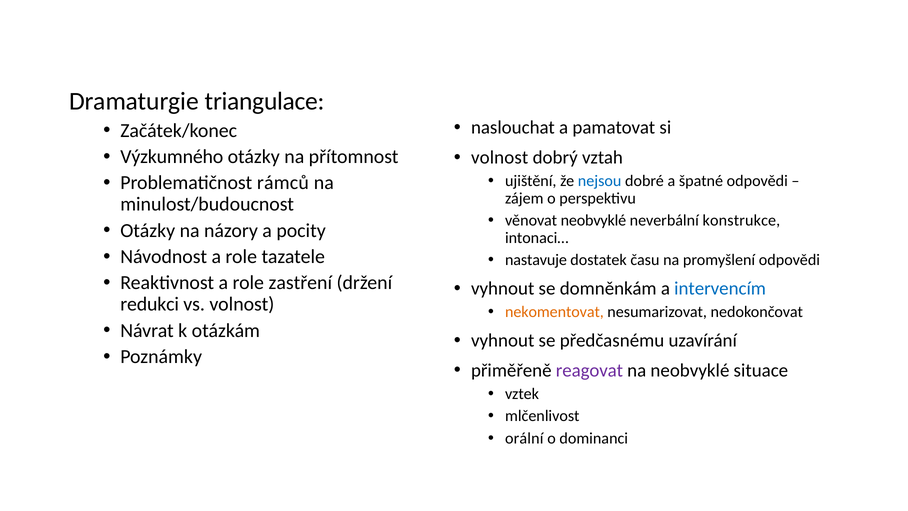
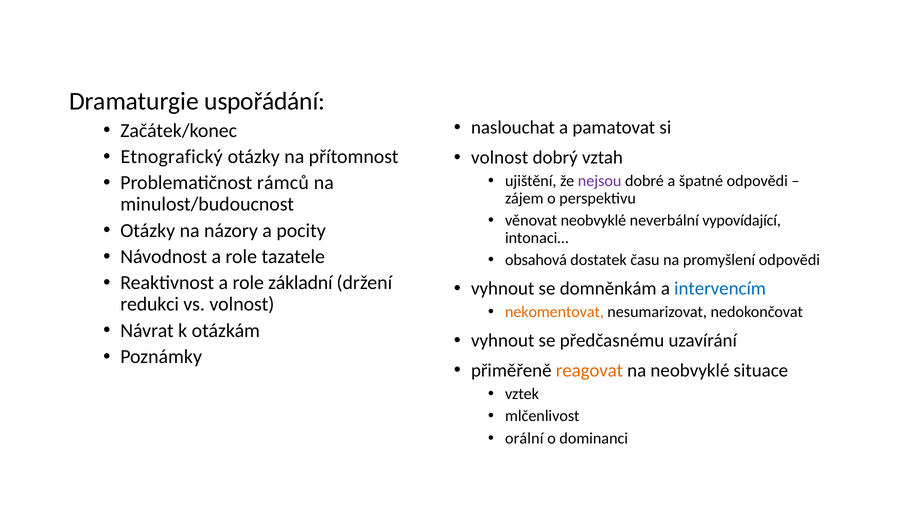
triangulace: triangulace -> uspořádání (265, 101)
Výzkumného: Výzkumného -> Etnografický (172, 157)
nejsou colour: blue -> purple (600, 181)
konstrukce: konstrukce -> vypovídající (742, 220)
nastavuje: nastavuje -> obsahová (536, 260)
zastření: zastření -> základní (300, 283)
reagovat colour: purple -> orange (589, 370)
